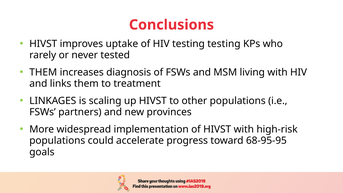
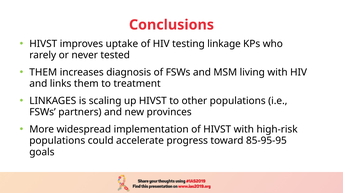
testing testing: testing -> linkage (224, 44)
68-95-95: 68-95-95 -> 85-95-95 (266, 141)
